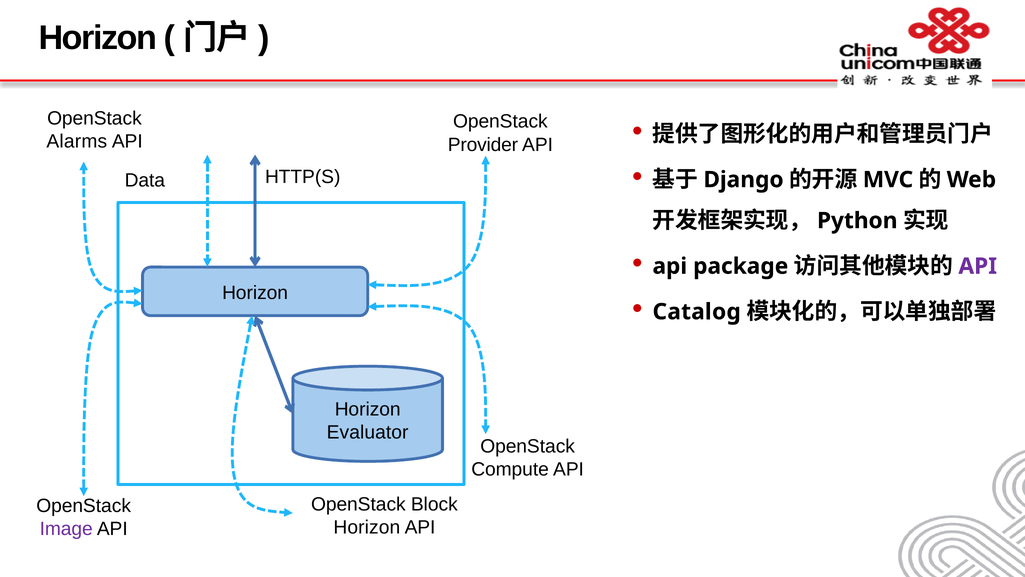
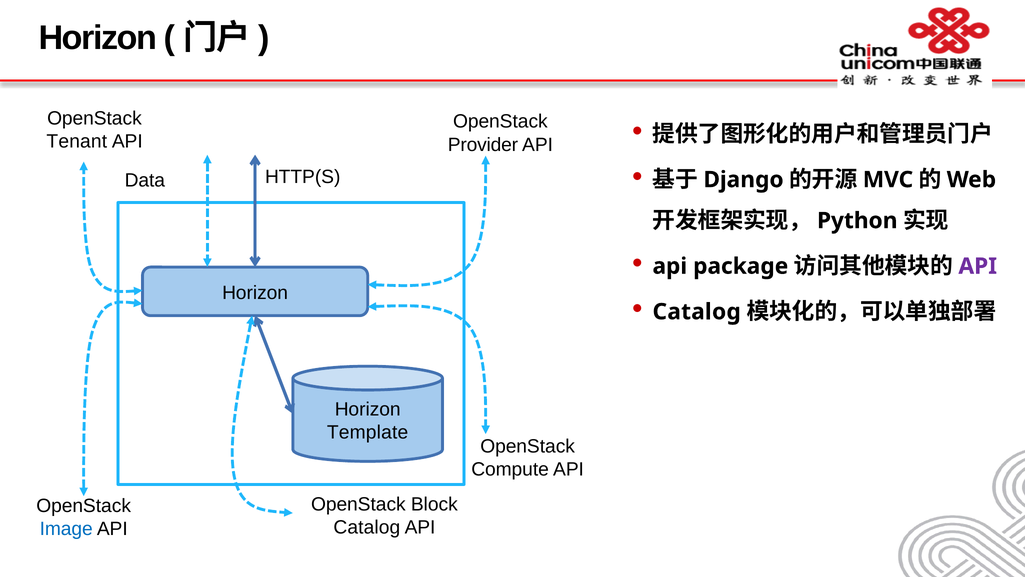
Alarms: Alarms -> Tenant (77, 142)
Evaluator: Evaluator -> Template (368, 432)
Horizon: Horizon -> Catalog (367, 527)
Image colour: purple -> blue (66, 529)
